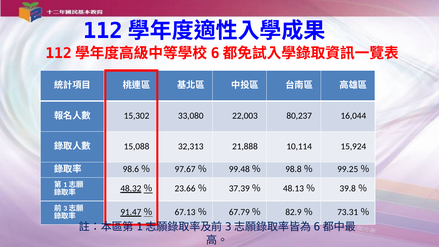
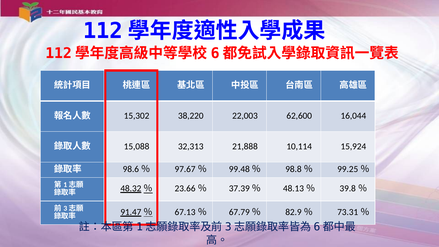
33,080: 33,080 -> 38,220 (191, 116)
80,237: 80,237 -> 62,600 (299, 116)
